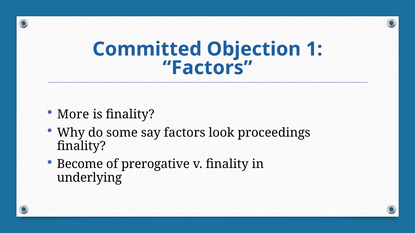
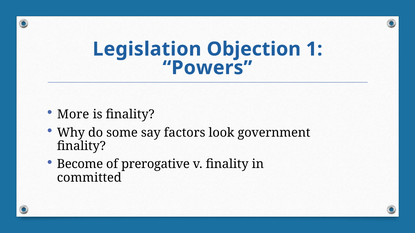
Committed: Committed -> Legislation (147, 49)
Factors: Factors -> Powers (207, 68)
proceedings: proceedings -> government (274, 133)
underlying: underlying -> committed (89, 178)
